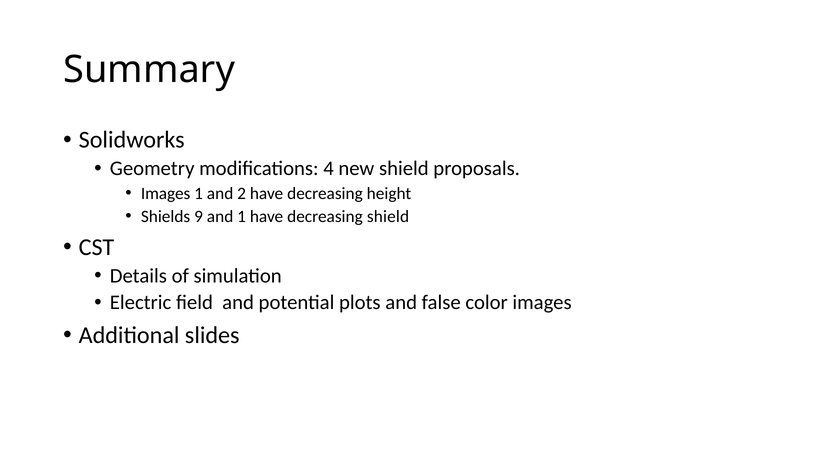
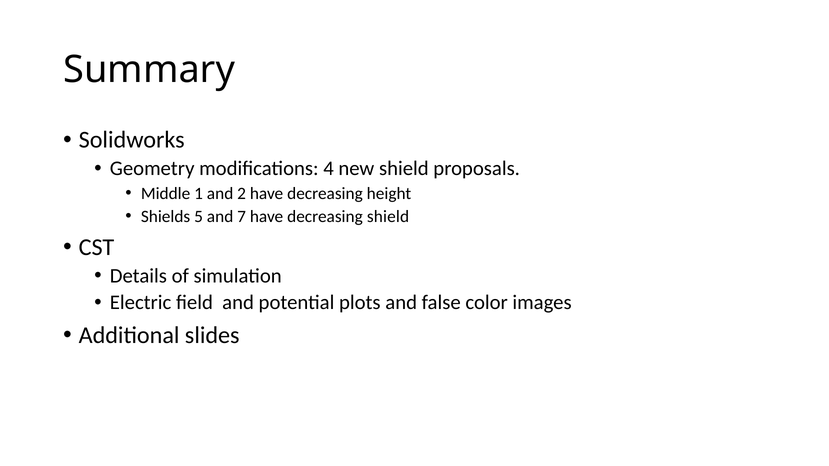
Images: Images -> Middle (166, 194)
9: 9 -> 5 (199, 217)
and 1: 1 -> 7 (242, 217)
